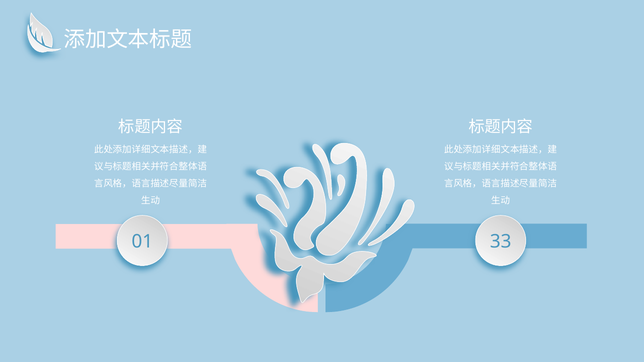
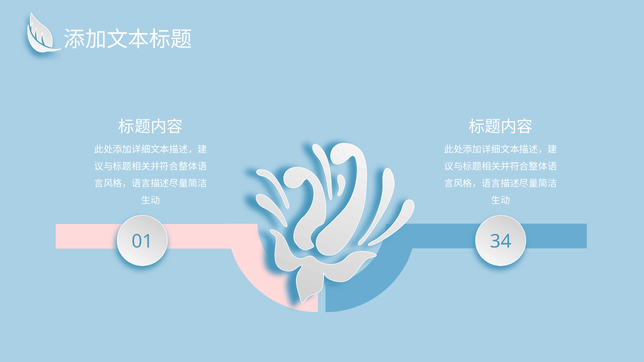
33: 33 -> 34 (501, 242)
